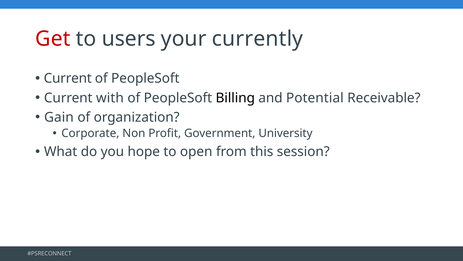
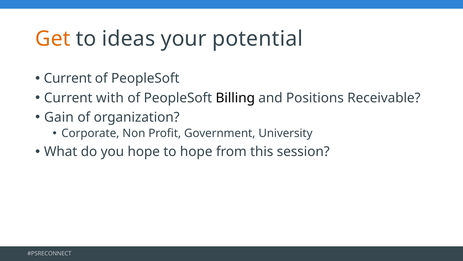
Get colour: red -> orange (53, 39)
users: users -> ideas (129, 39)
currently: currently -> potential (258, 39)
Potential: Potential -> Positions (315, 98)
to open: open -> hope (196, 151)
